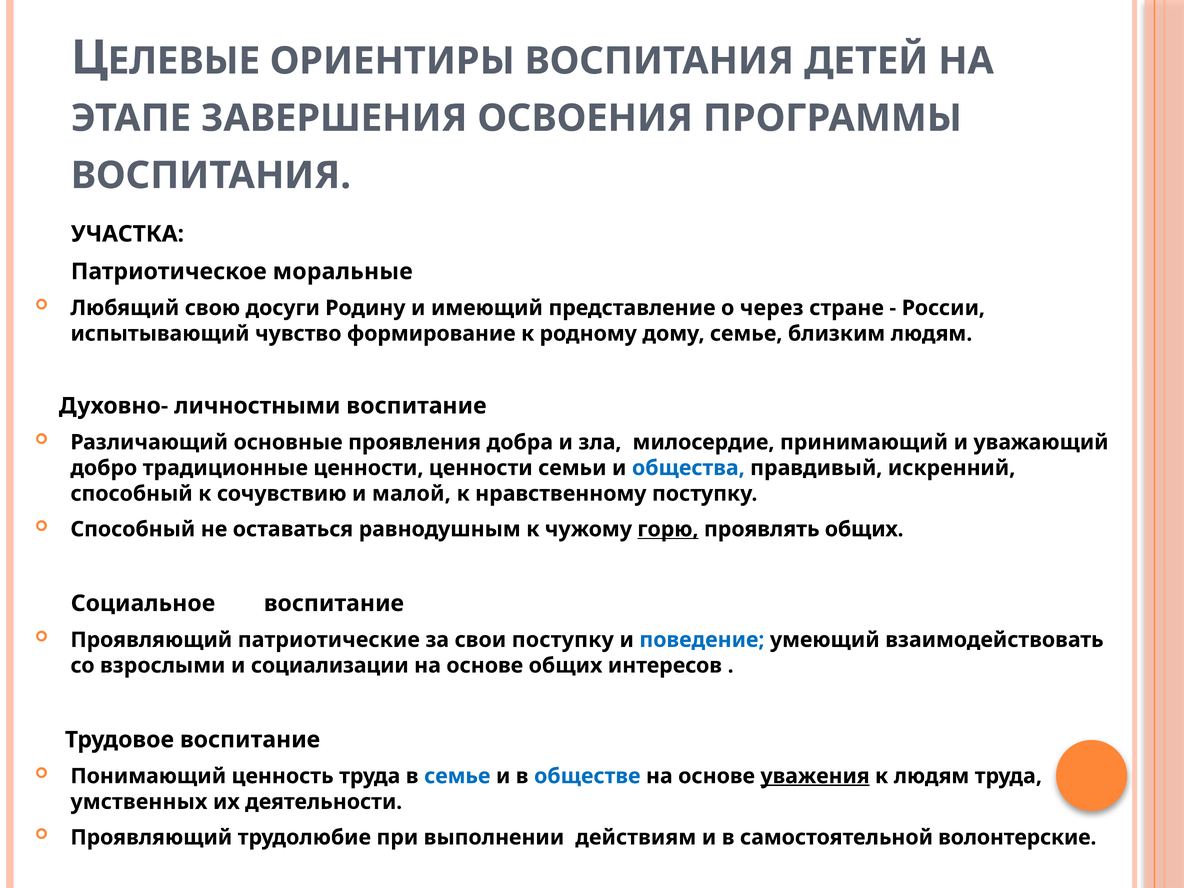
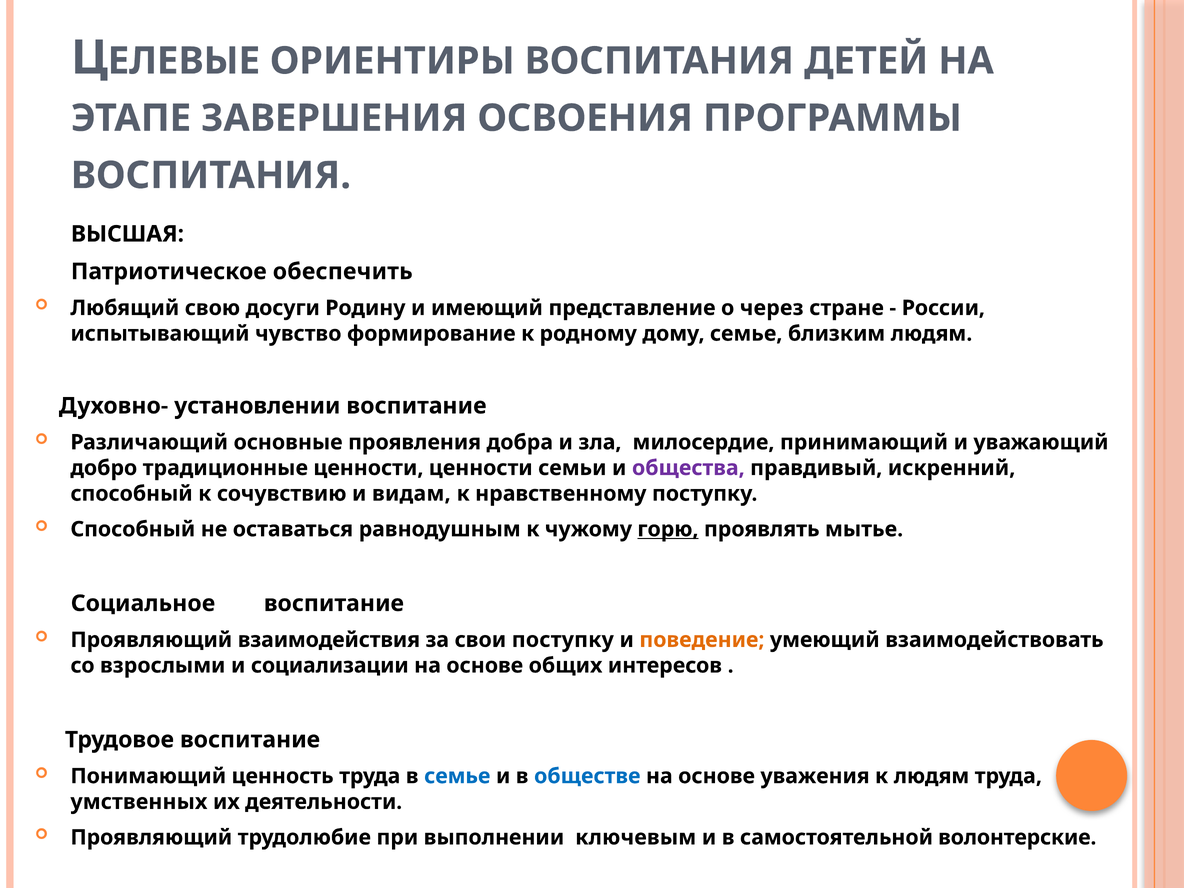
УЧАСТКА: УЧАСТКА -> ВЫСШАЯ (127, 234)
моральные: моральные -> обеспечить (343, 272)
личностными: личностными -> установлении (257, 406)
общества colour: blue -> purple (688, 468)
малой: малой -> видам (411, 494)
проявлять общих: общих -> мытье (864, 529)
патриотические: патриотические -> взаимодействия (329, 640)
поведение colour: blue -> orange (702, 640)
уважения underline: present -> none (815, 776)
действиям: действиям -> ключевым (636, 837)
